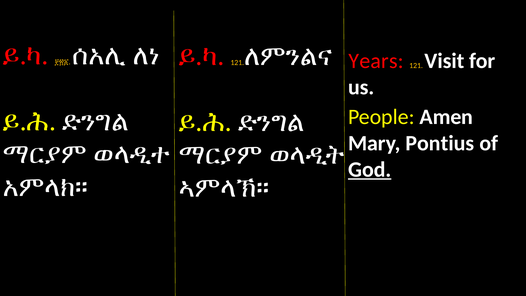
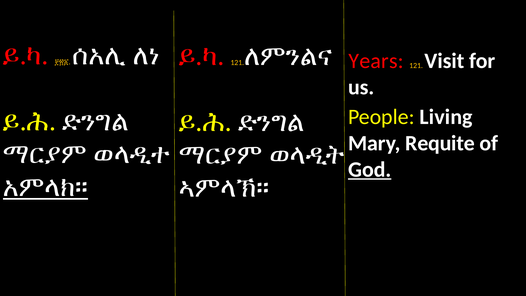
Amen: Amen -> Living (446, 117)
Pontius: Pontius -> Requite (440, 143)
አምላክ። underline: none -> present (45, 187)
